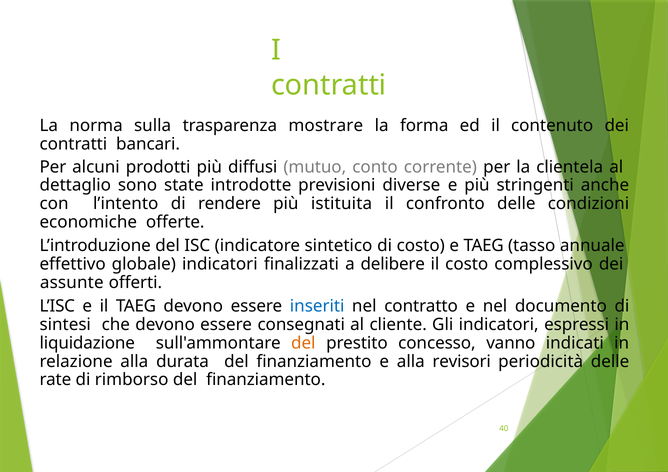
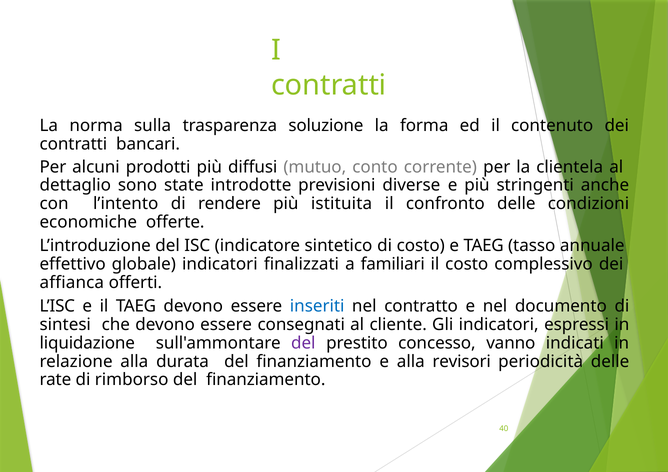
mostrare: mostrare -> soluzione (326, 125)
delibere: delibere -> familiari (393, 264)
assunte: assunte -> affianca (72, 283)
del colour: orange -> purple (303, 343)
